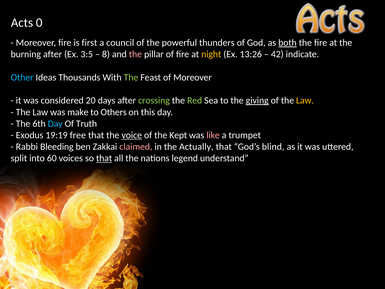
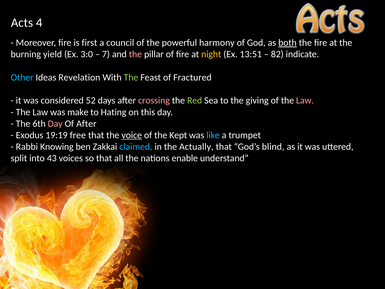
0: 0 -> 4 (39, 23)
thunders: thunders -> harmony (217, 43)
burning after: after -> yield (53, 54)
3:5: 3:5 -> 3:0 (87, 54)
8: 8 -> 7 (106, 54)
13:26: 13:26 -> 13:51 (251, 54)
42: 42 -> 82 (277, 54)
Thousands: Thousands -> Revelation (79, 77)
of Moreover: Moreover -> Fractured (192, 77)
20: 20 -> 52 (91, 100)
crossing colour: light green -> pink (154, 100)
giving underline: present -> none (257, 100)
Law colour: yellow -> pink (305, 100)
Others: Others -> Hating (114, 112)
Day colour: light blue -> pink (55, 124)
Of Truth: Truth -> After (86, 124)
like colour: pink -> light blue (213, 135)
Bleeding: Bleeding -> Knowing (57, 147)
claimed colour: pink -> light blue (136, 147)
60: 60 -> 43 (52, 158)
that underline: present -> none (104, 158)
legend: legend -> enable (185, 158)
